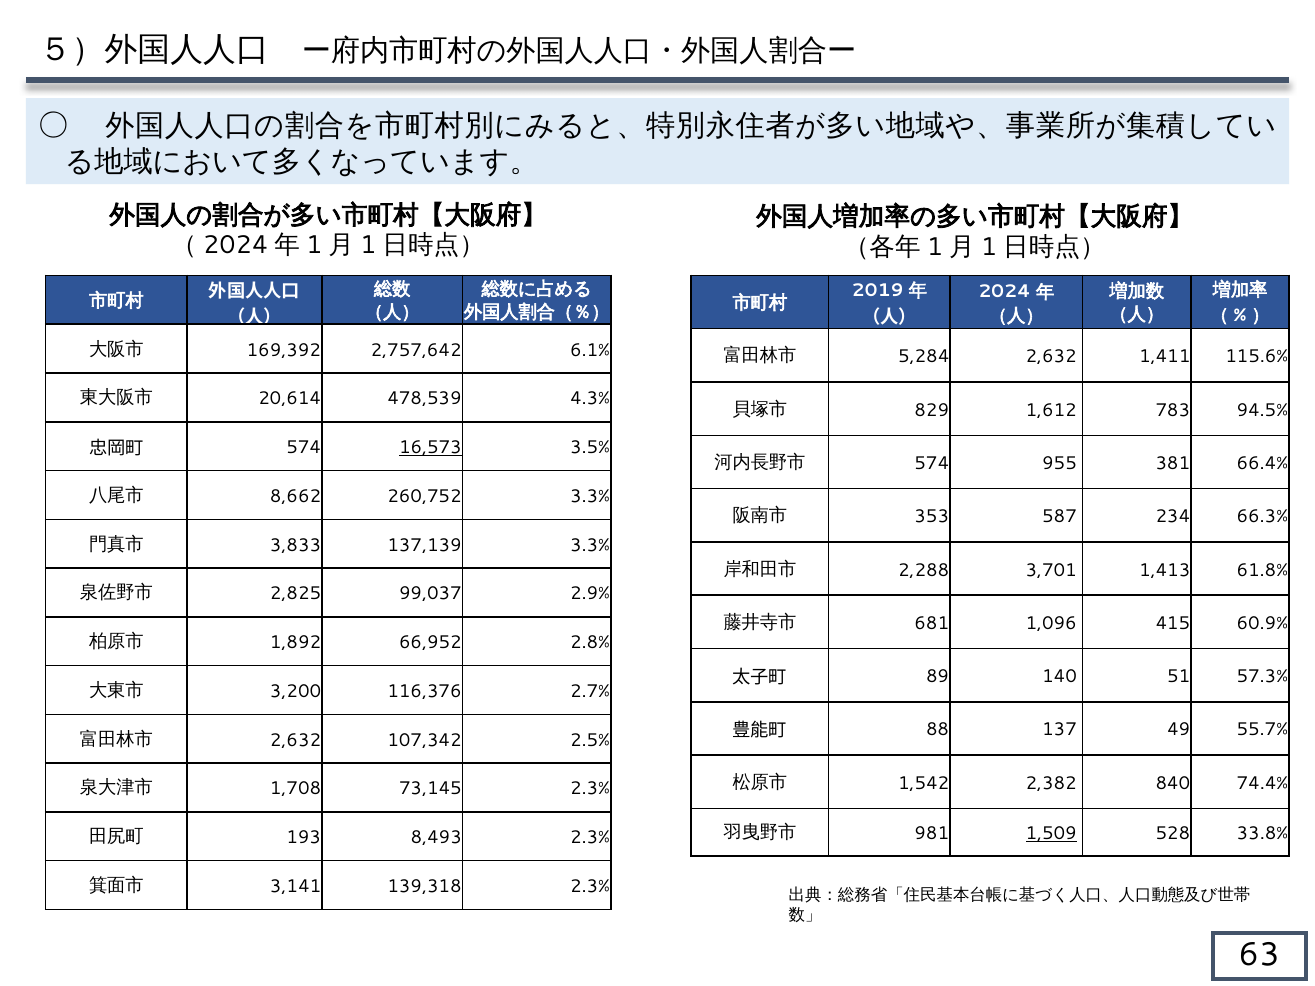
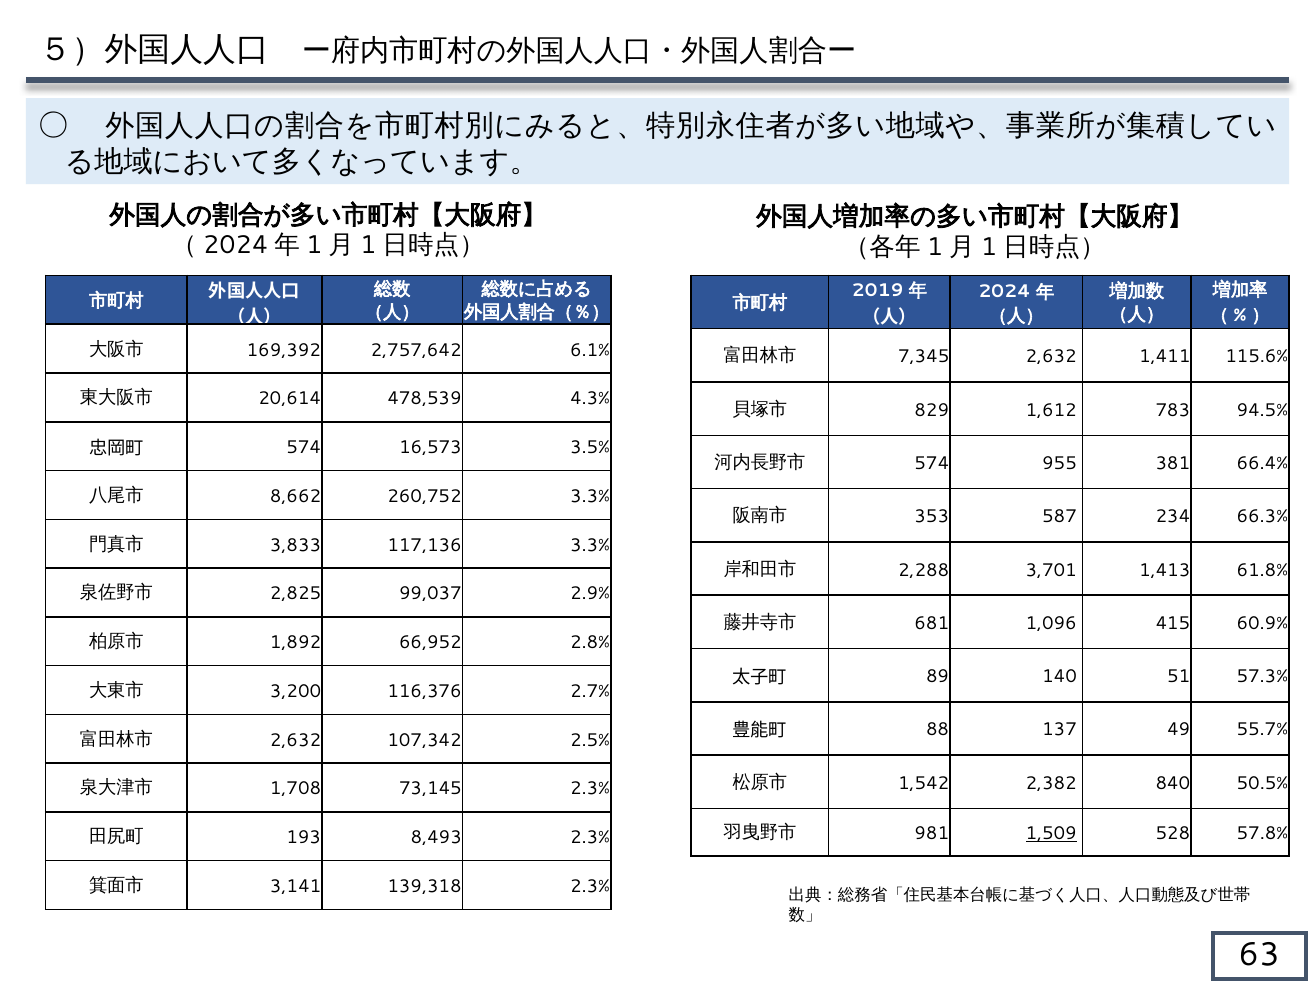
5,284: 5,284 -> 7,345 (924, 357)
16,573 underline: present -> none (430, 448)
137,139: 137,139 -> 117,136 (425, 545)
74.4%: 74.4% -> 50.5% (1262, 783)
33.8%: 33.8% -> 57.8% (1262, 834)
